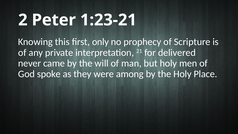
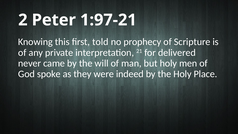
1:23-21: 1:23-21 -> 1:97-21 (108, 20)
only: only -> told (100, 42)
among: among -> indeed (130, 74)
